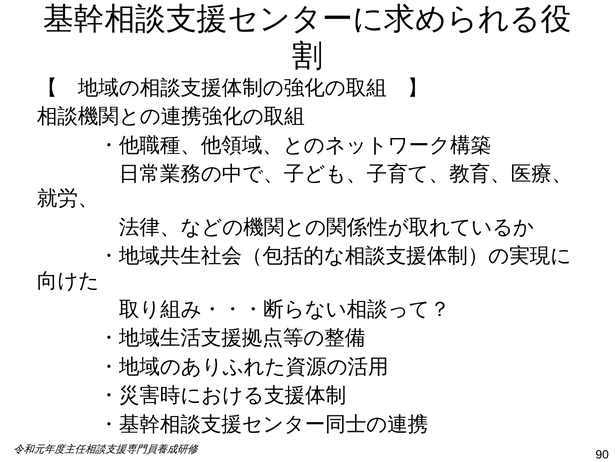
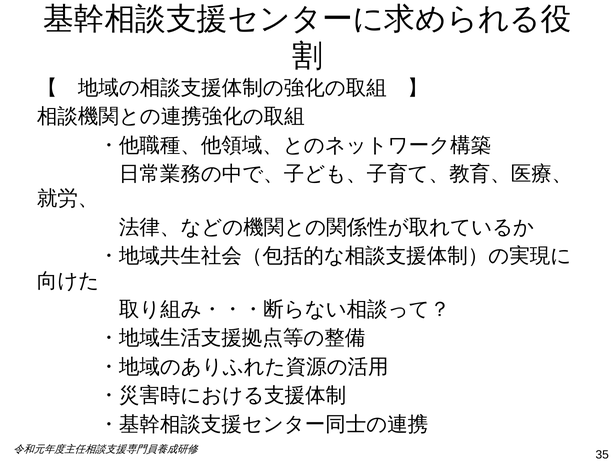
90: 90 -> 35 (602, 454)
